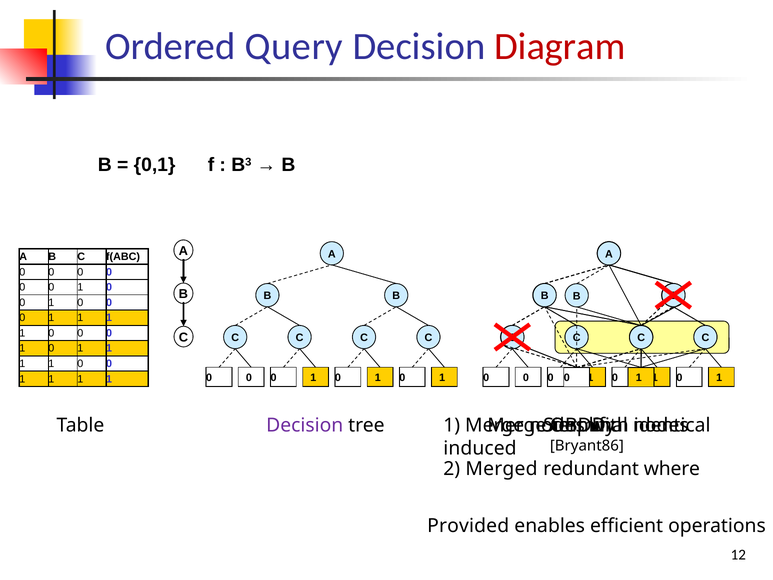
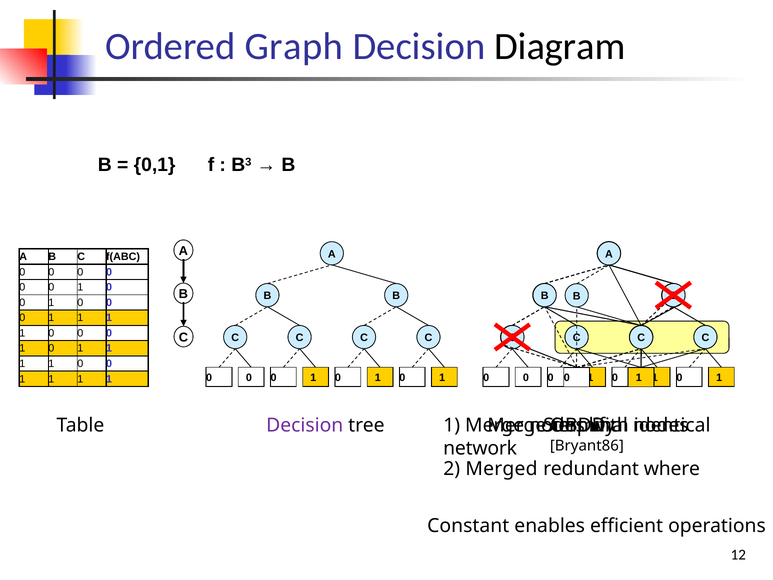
Query: Query -> Graph (294, 46)
Diagram colour: red -> black (560, 46)
induced: induced -> network (480, 448)
Provided: Provided -> Constant (468, 526)
